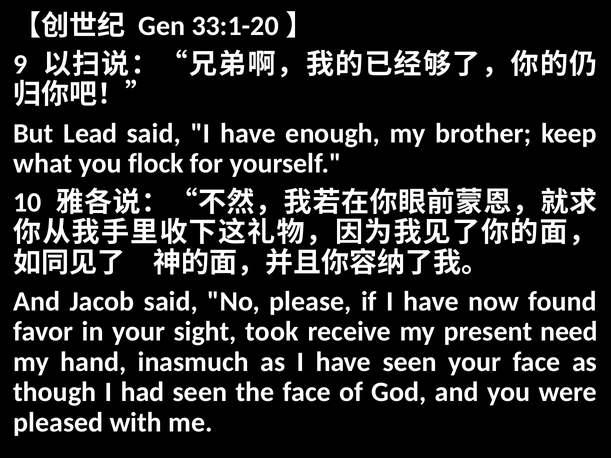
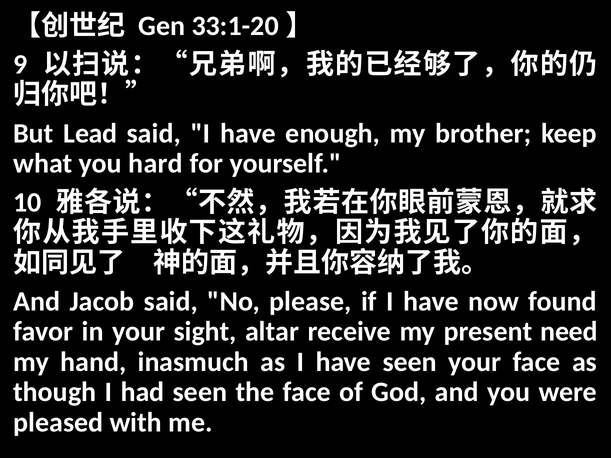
flock: flock -> hard (156, 164)
took: took -> altar (272, 332)
